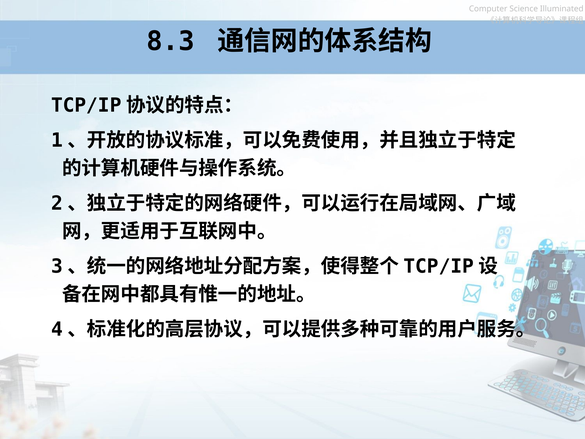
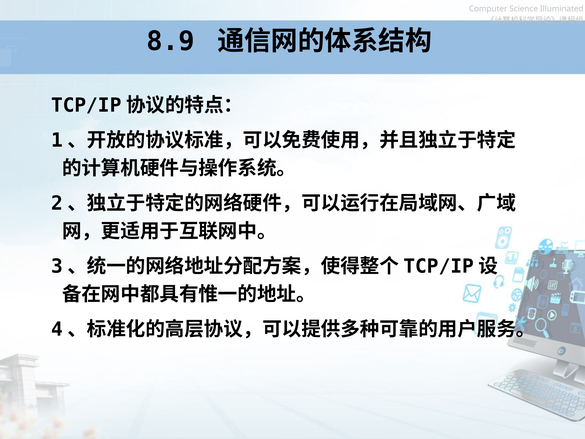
8.3: 8.3 -> 8.9 (171, 41)
